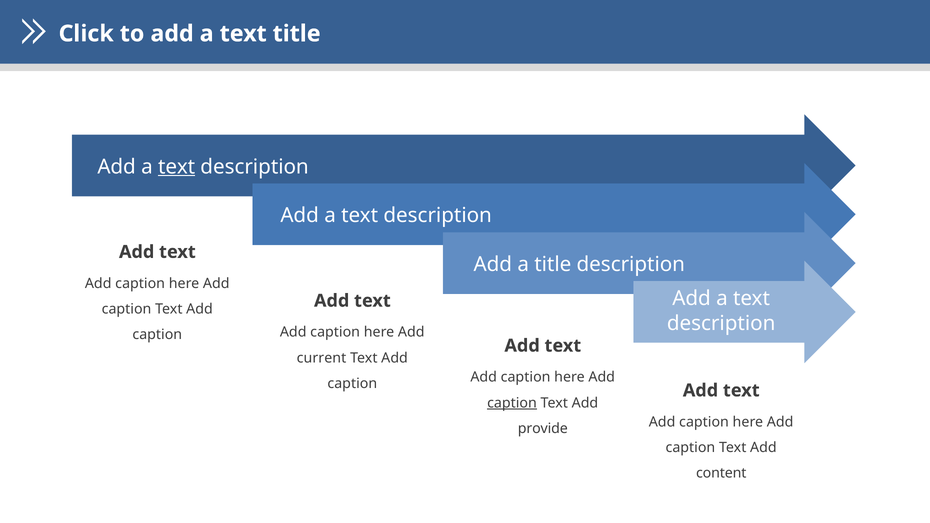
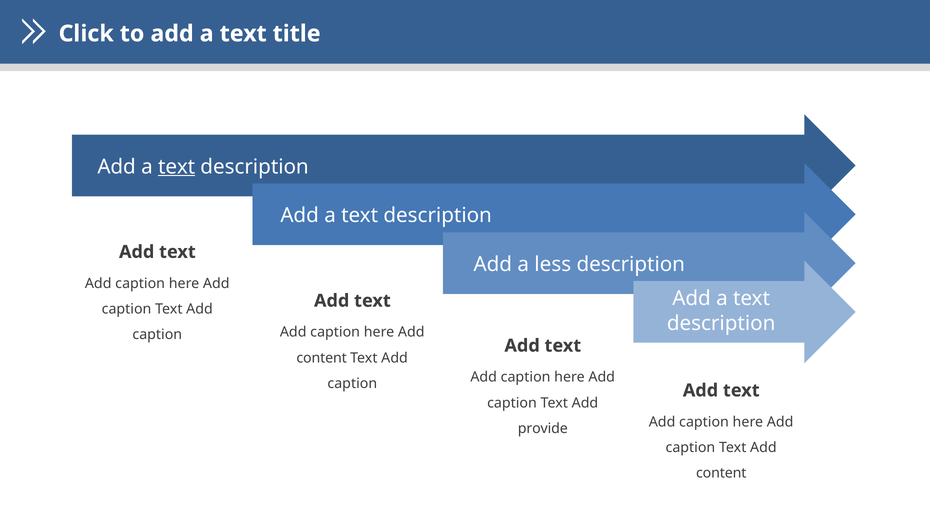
a title: title -> less (553, 264)
current: current -> content (322, 358)
caption underline: present -> none (512, 403)
